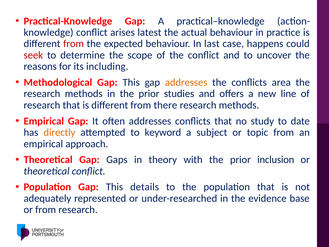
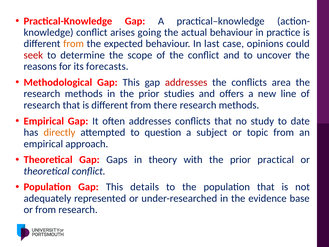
latest: latest -> going (149, 32)
from colour: red -> orange (74, 44)
happens: happens -> opinions (265, 44)
including: including -> forecasts (107, 66)
addresses colour: orange -> red (186, 82)
keyword: keyword -> question (163, 132)
inclusion: inclusion -> practical (276, 160)
